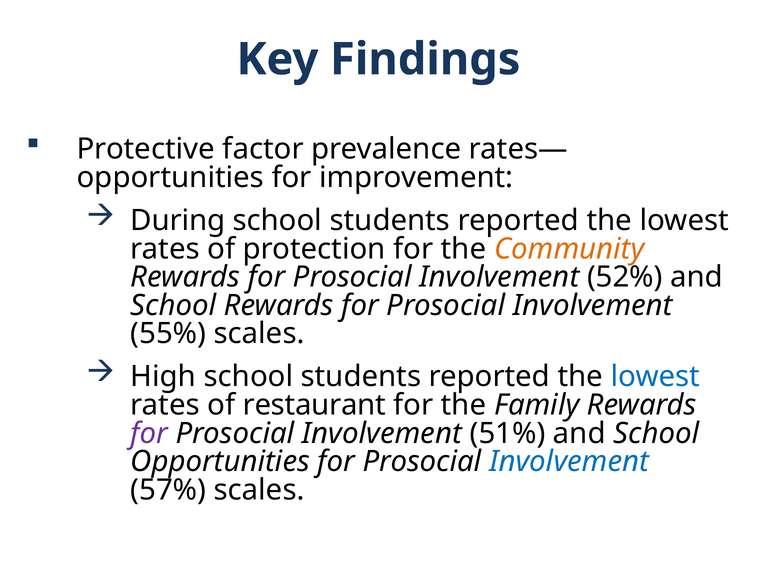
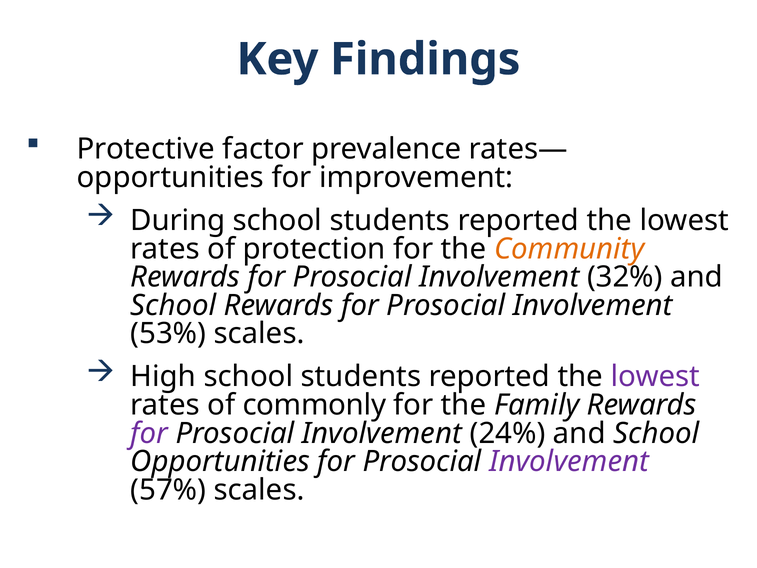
52%: 52% -> 32% (625, 277)
55%: 55% -> 53% (168, 334)
lowest colour: blue -> purple (655, 377)
restaurant: restaurant -> commonly (314, 405)
51%: 51% -> 24% (508, 433)
Involvement colour: blue -> purple (569, 461)
